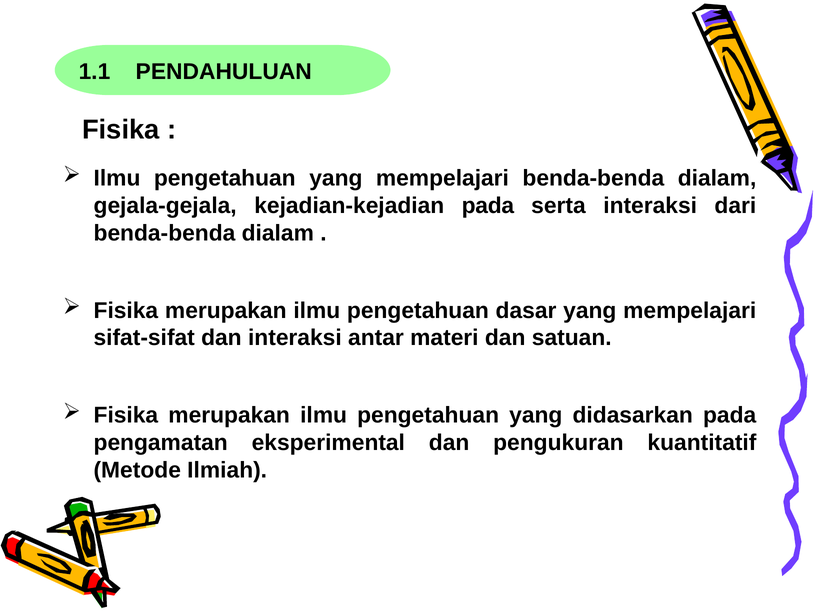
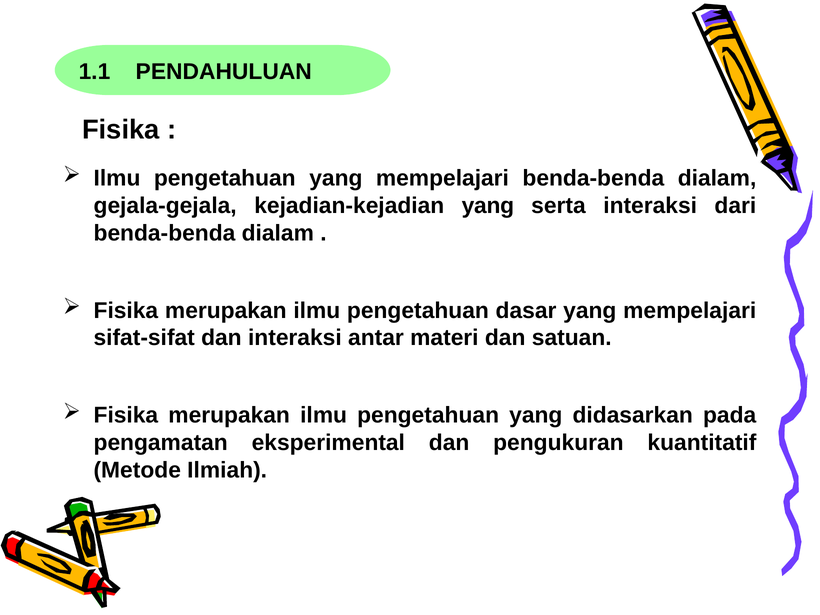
kejadian-kejadian pada: pada -> yang (488, 206)
